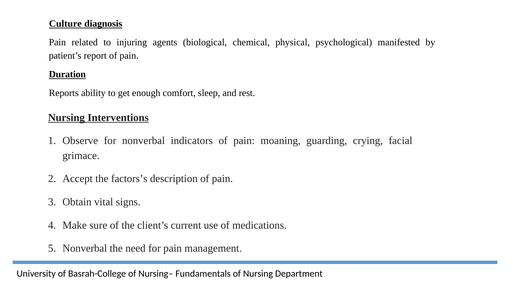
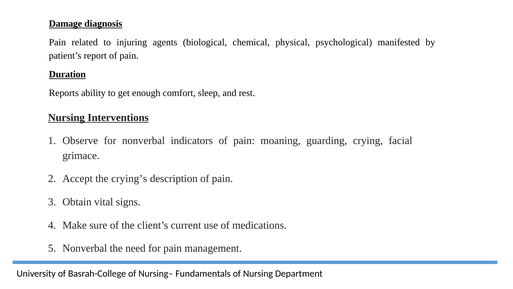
Culture: Culture -> Damage (65, 24)
factors’s: factors’s -> crying’s (129, 178)
